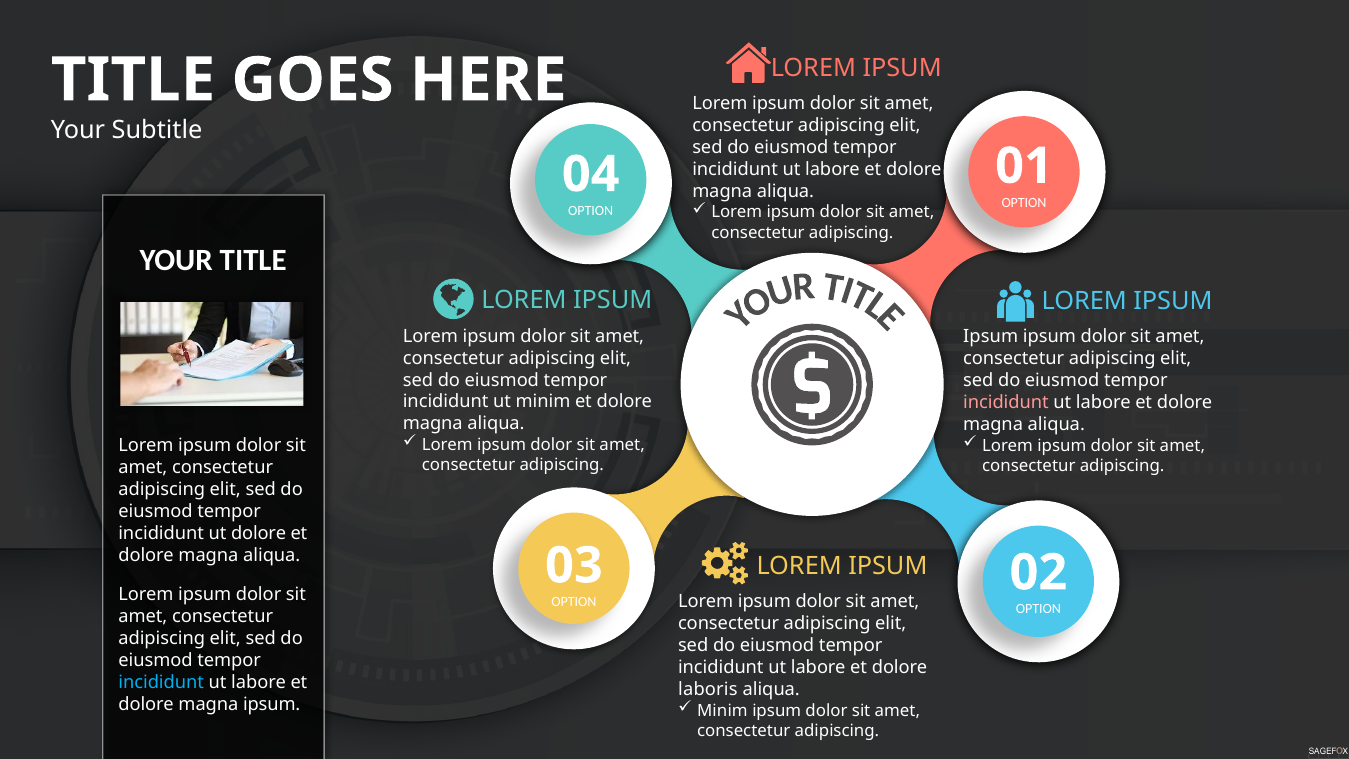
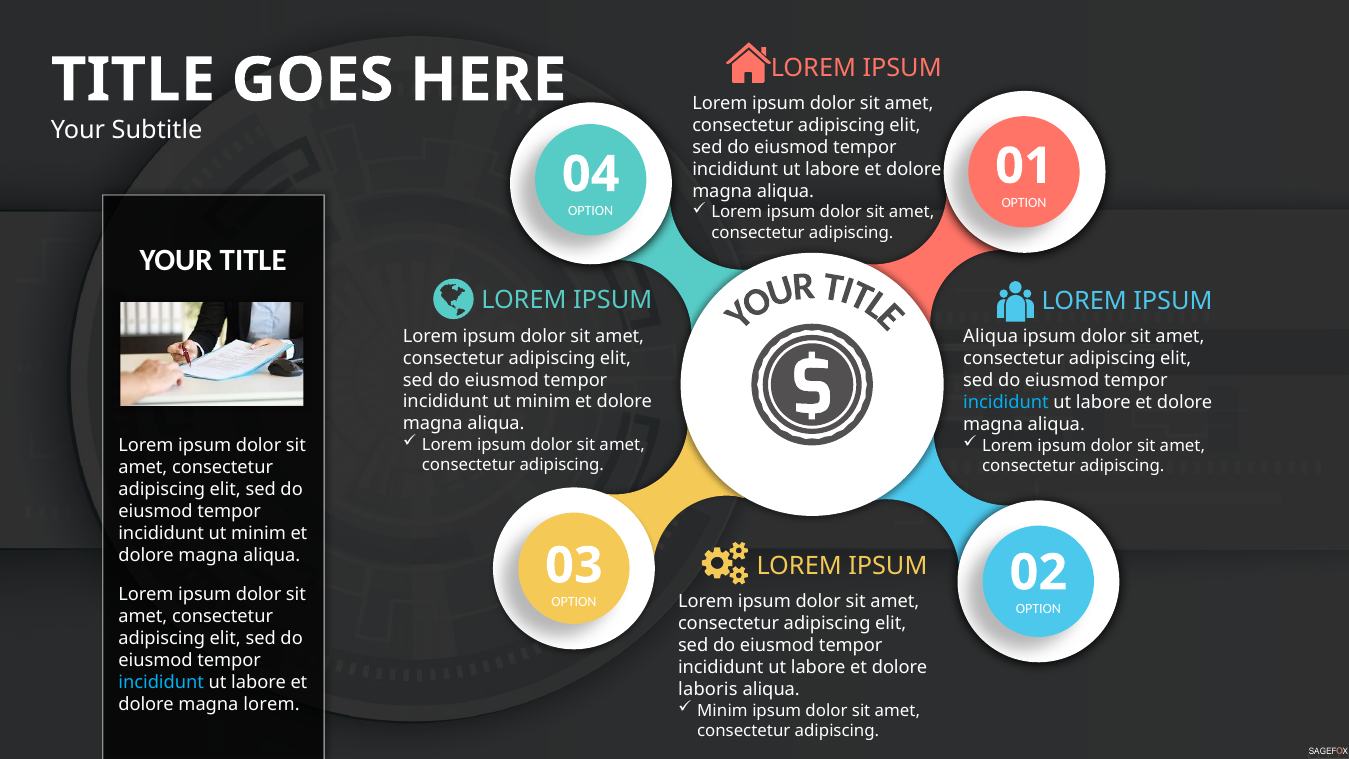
Ipsum: Ipsum -> Aliqua (991, 337)
incididunt colour: pink -> light blue (1006, 403)
dolore: dolore -> minim (259, 534)
magna ipsum: ipsum -> lorem (272, 704)
